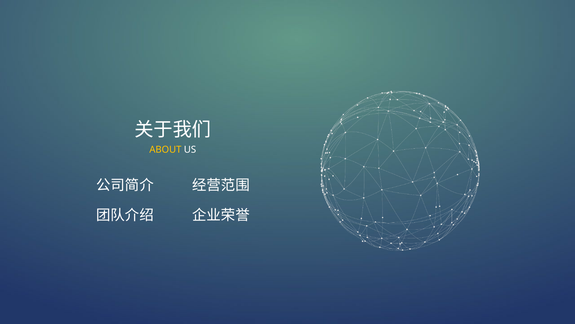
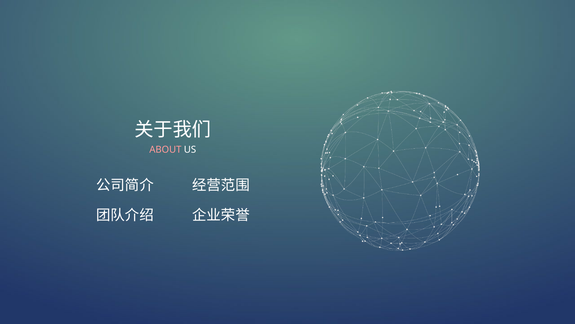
ABOUT colour: yellow -> pink (165, 150)
